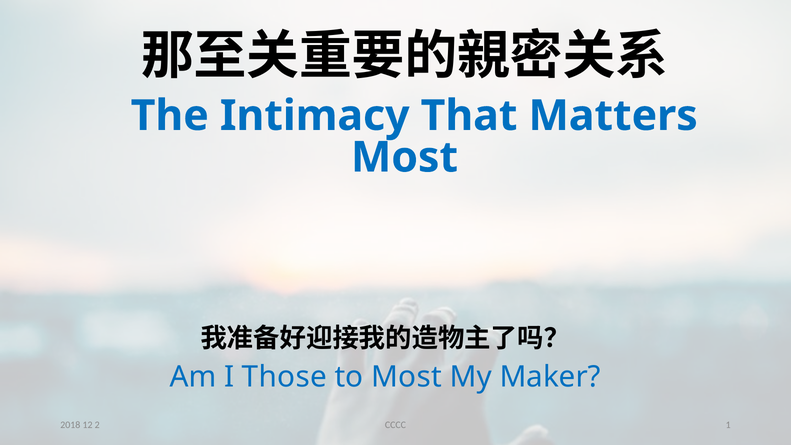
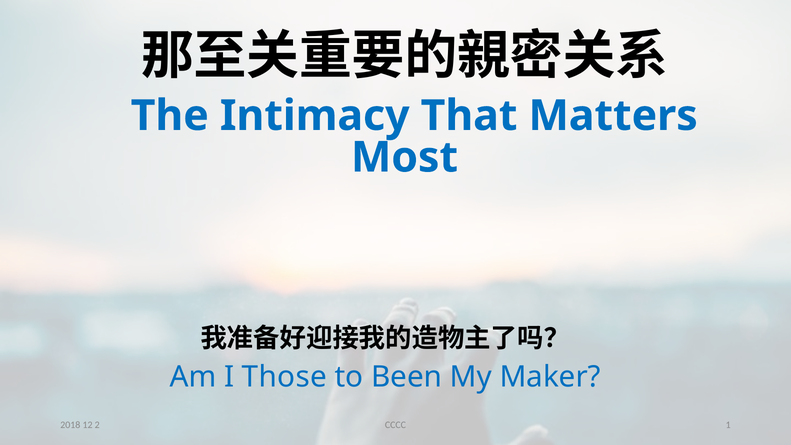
to Most: Most -> Been (407, 377)
